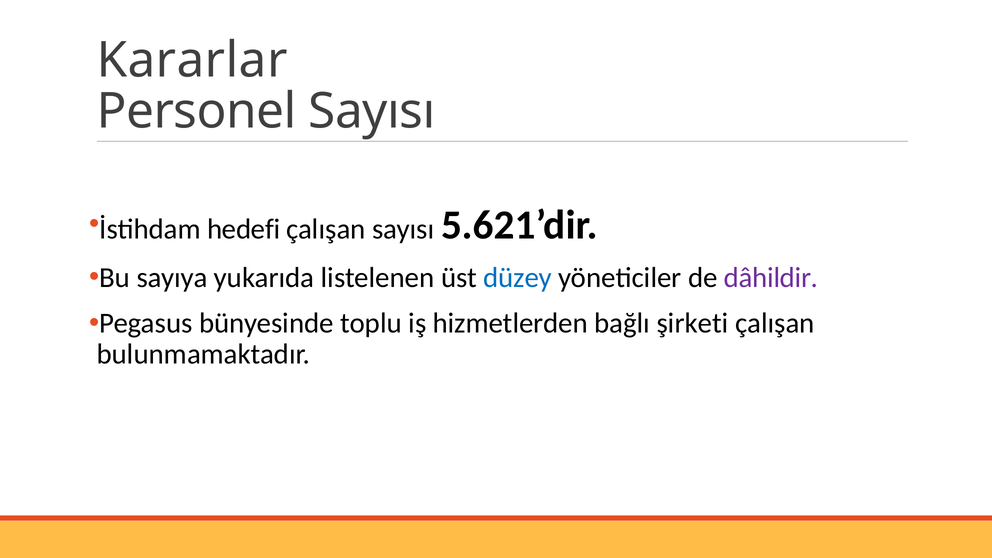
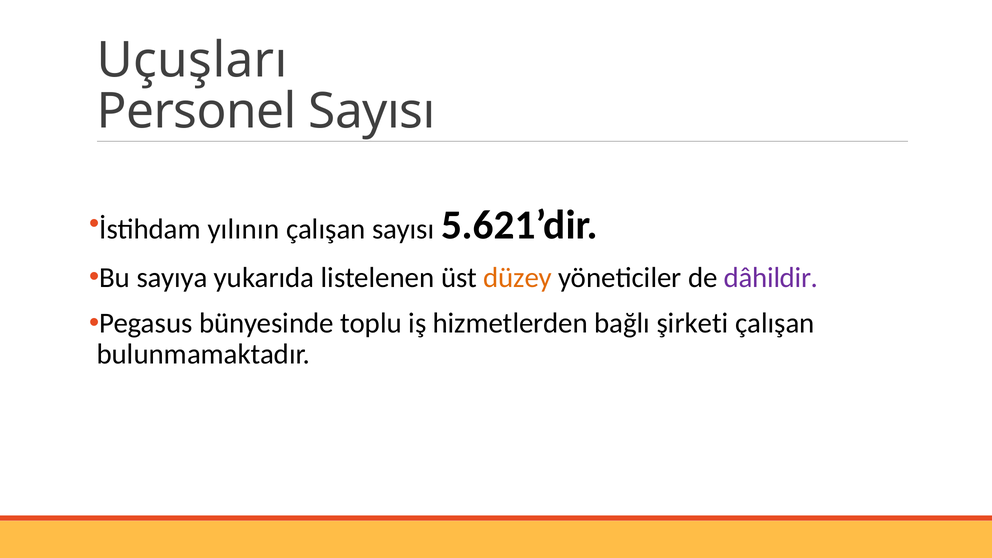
Kararlar: Kararlar -> Uçuşları (192, 61)
hedefi: hedefi -> yılının (243, 229)
düzey colour: blue -> orange (518, 278)
